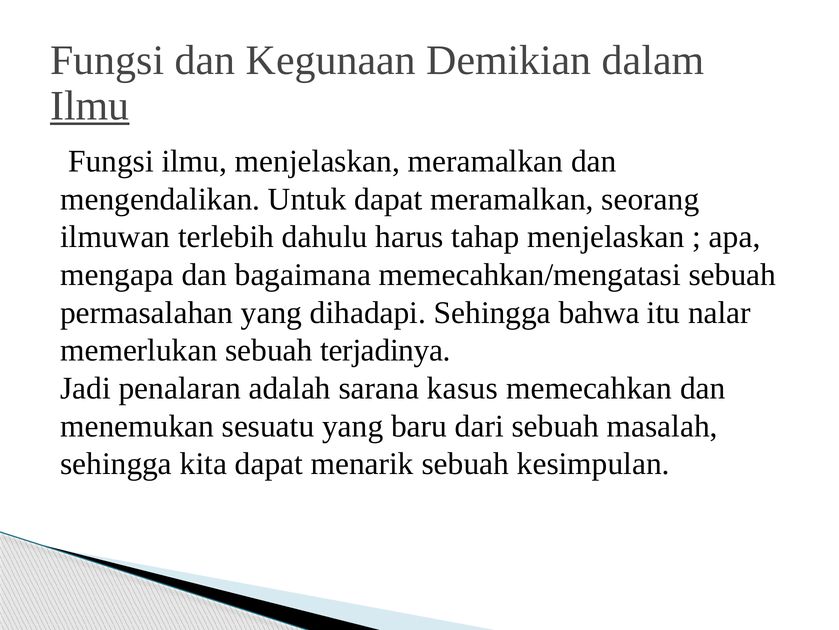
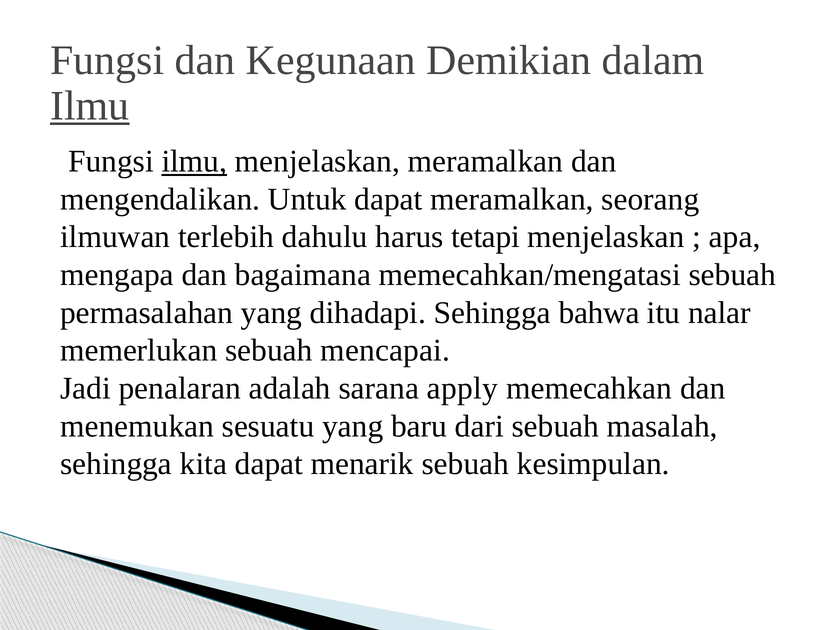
ilmu underline: none -> present (194, 161)
tahap: tahap -> tetapi (486, 237)
terjadinya: terjadinya -> mencapai (385, 350)
kasus: kasus -> apply (462, 388)
